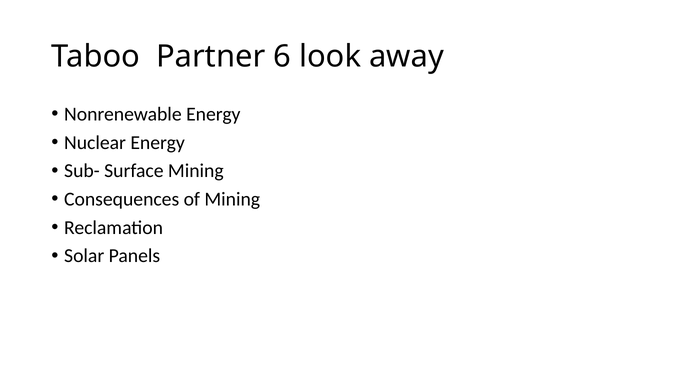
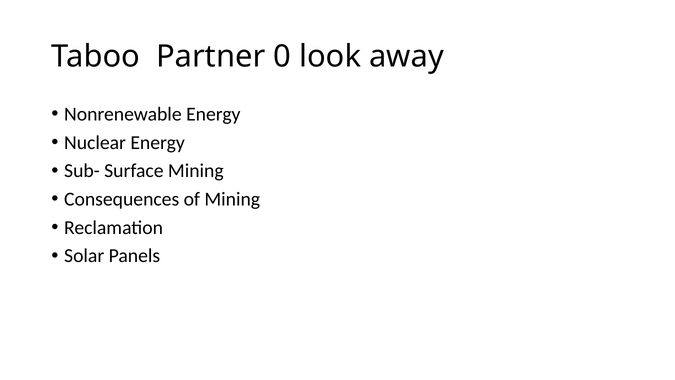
6: 6 -> 0 (282, 57)
